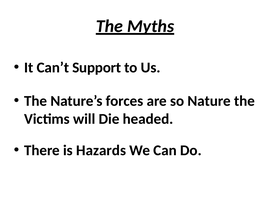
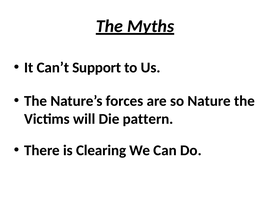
headed: headed -> pattern (148, 119)
Hazards: Hazards -> Clearing (101, 151)
